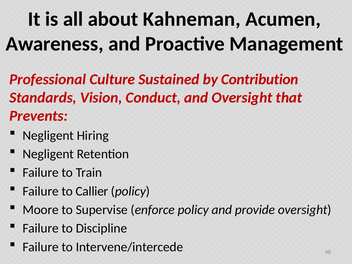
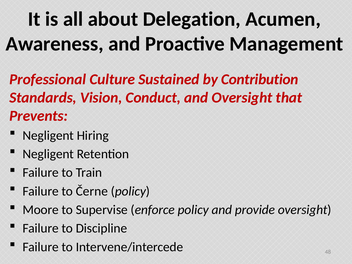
Kahneman: Kahneman -> Delegation (192, 19)
Callier: Callier -> Černe (92, 191)
